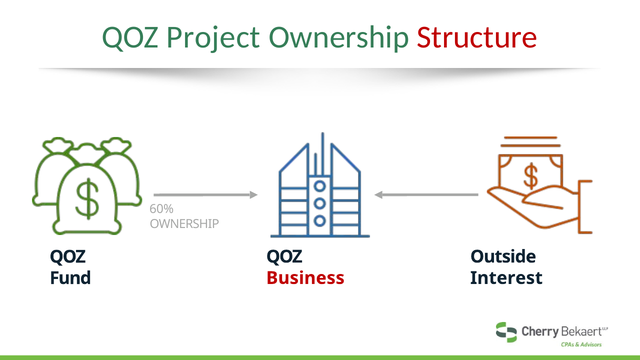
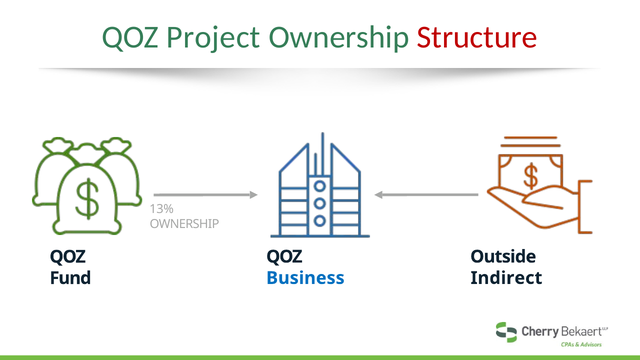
60%: 60% -> 13% (162, 209)
Business colour: red -> blue (305, 278)
Interest: Interest -> Indirect (506, 278)
